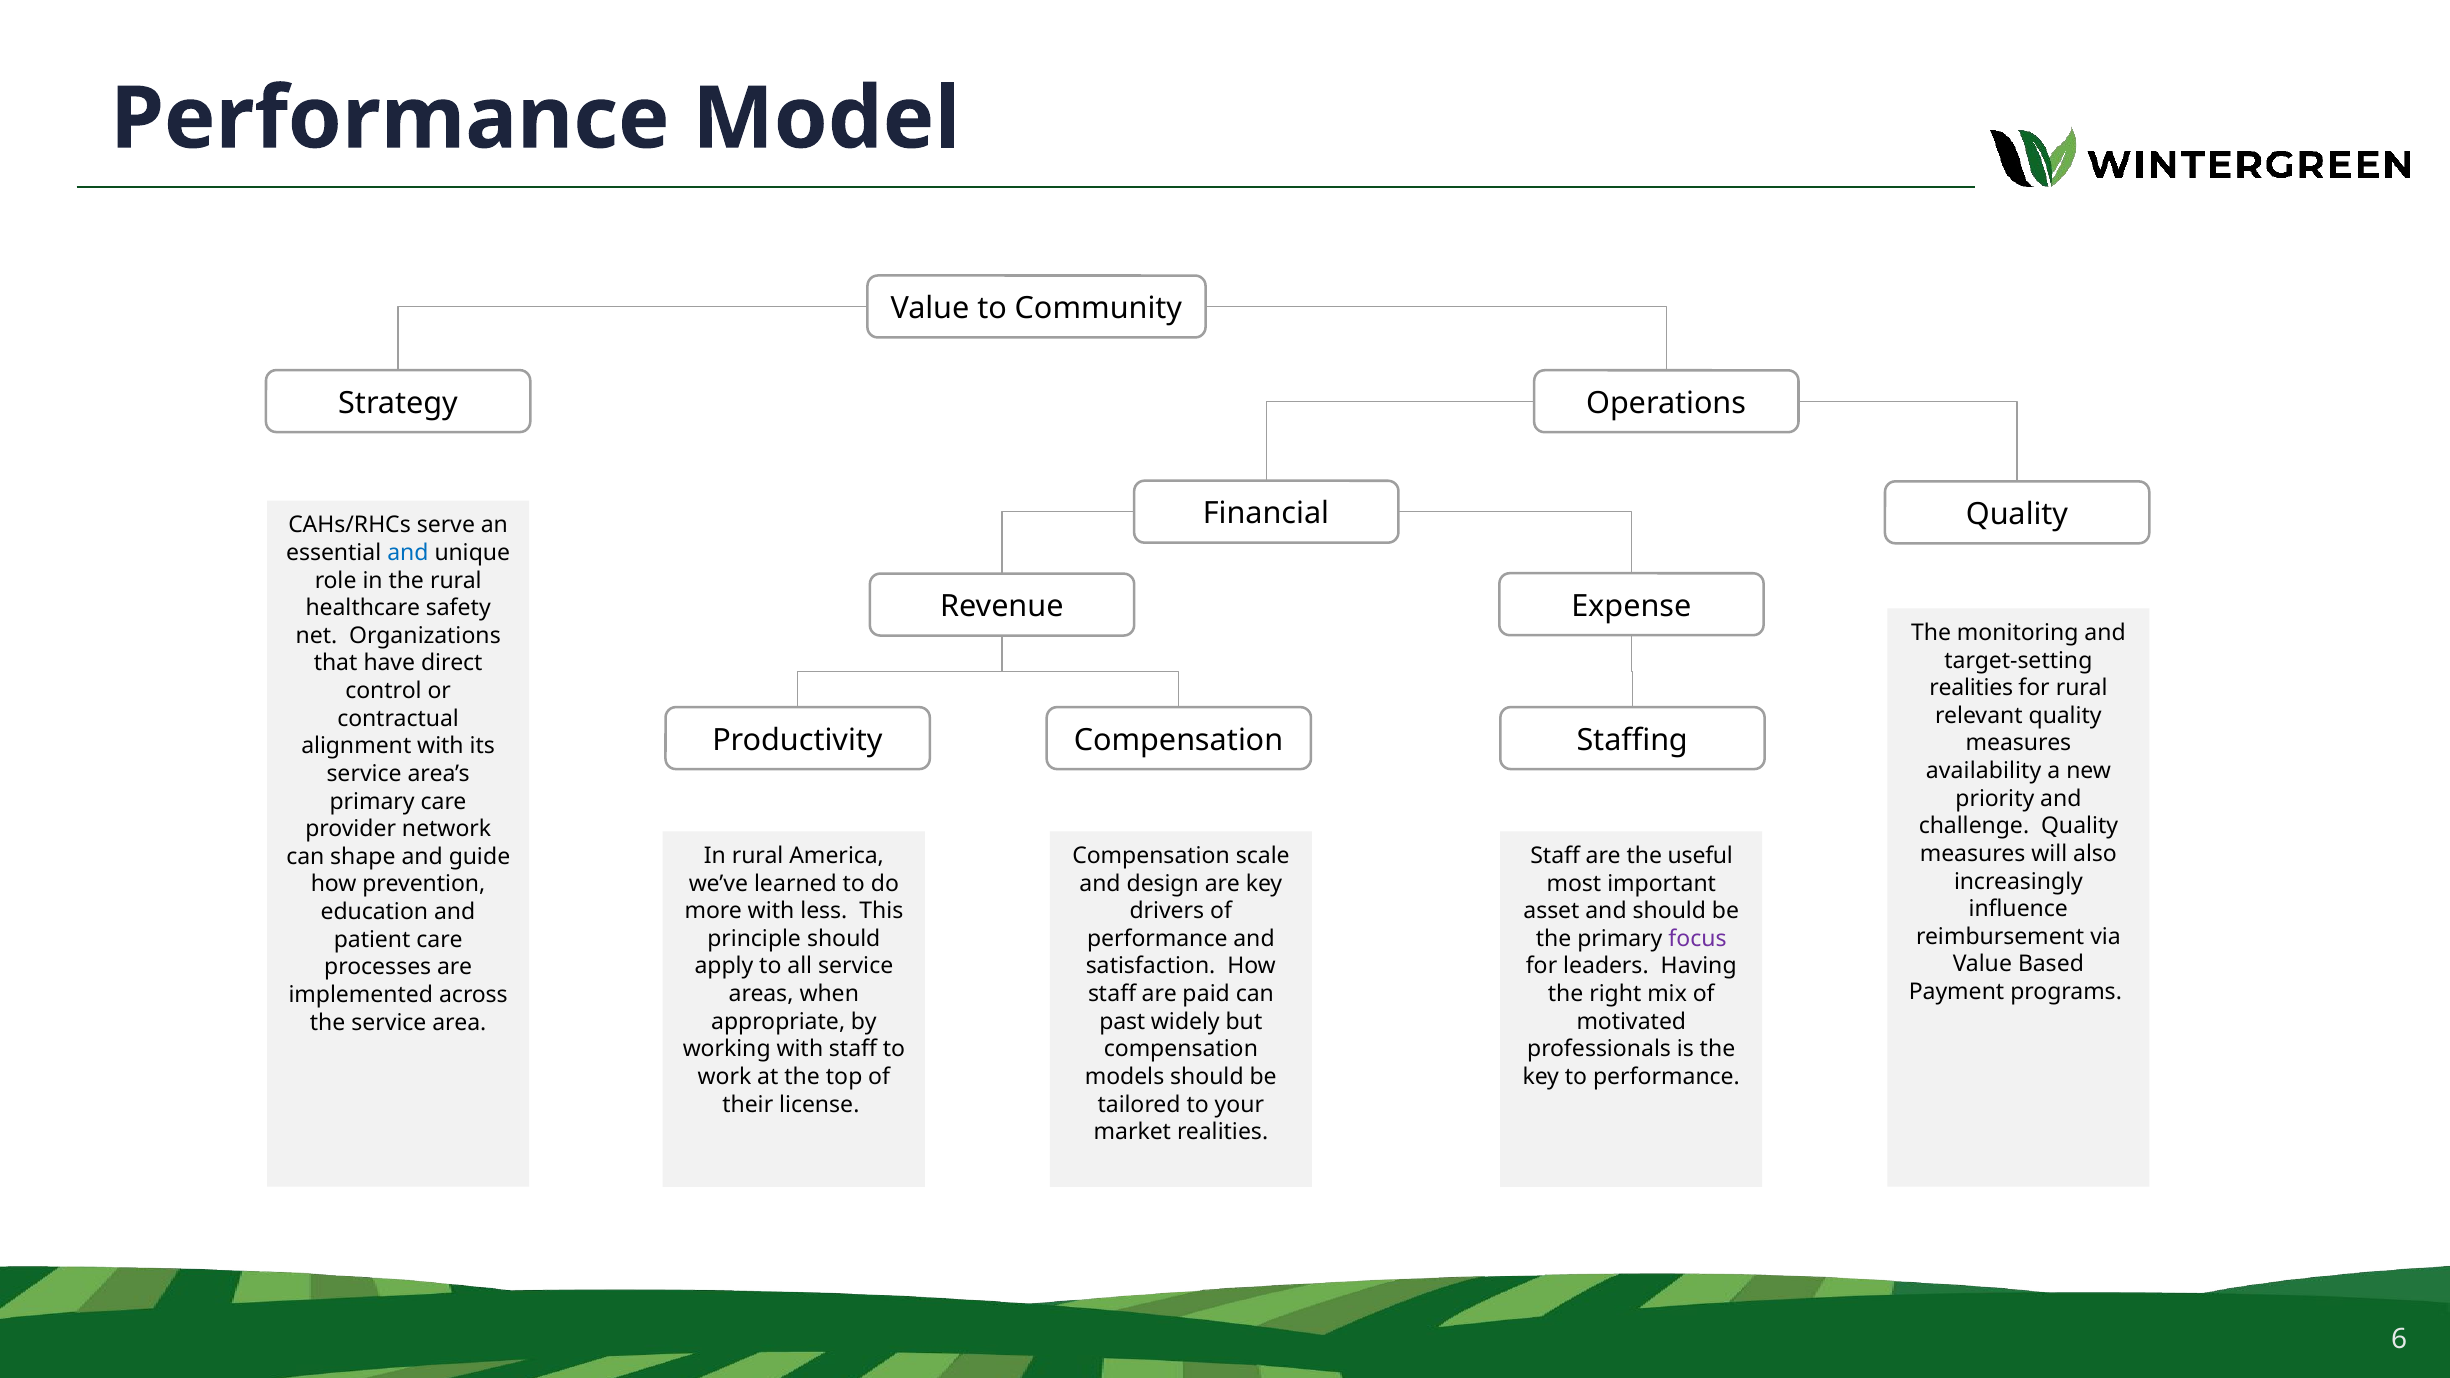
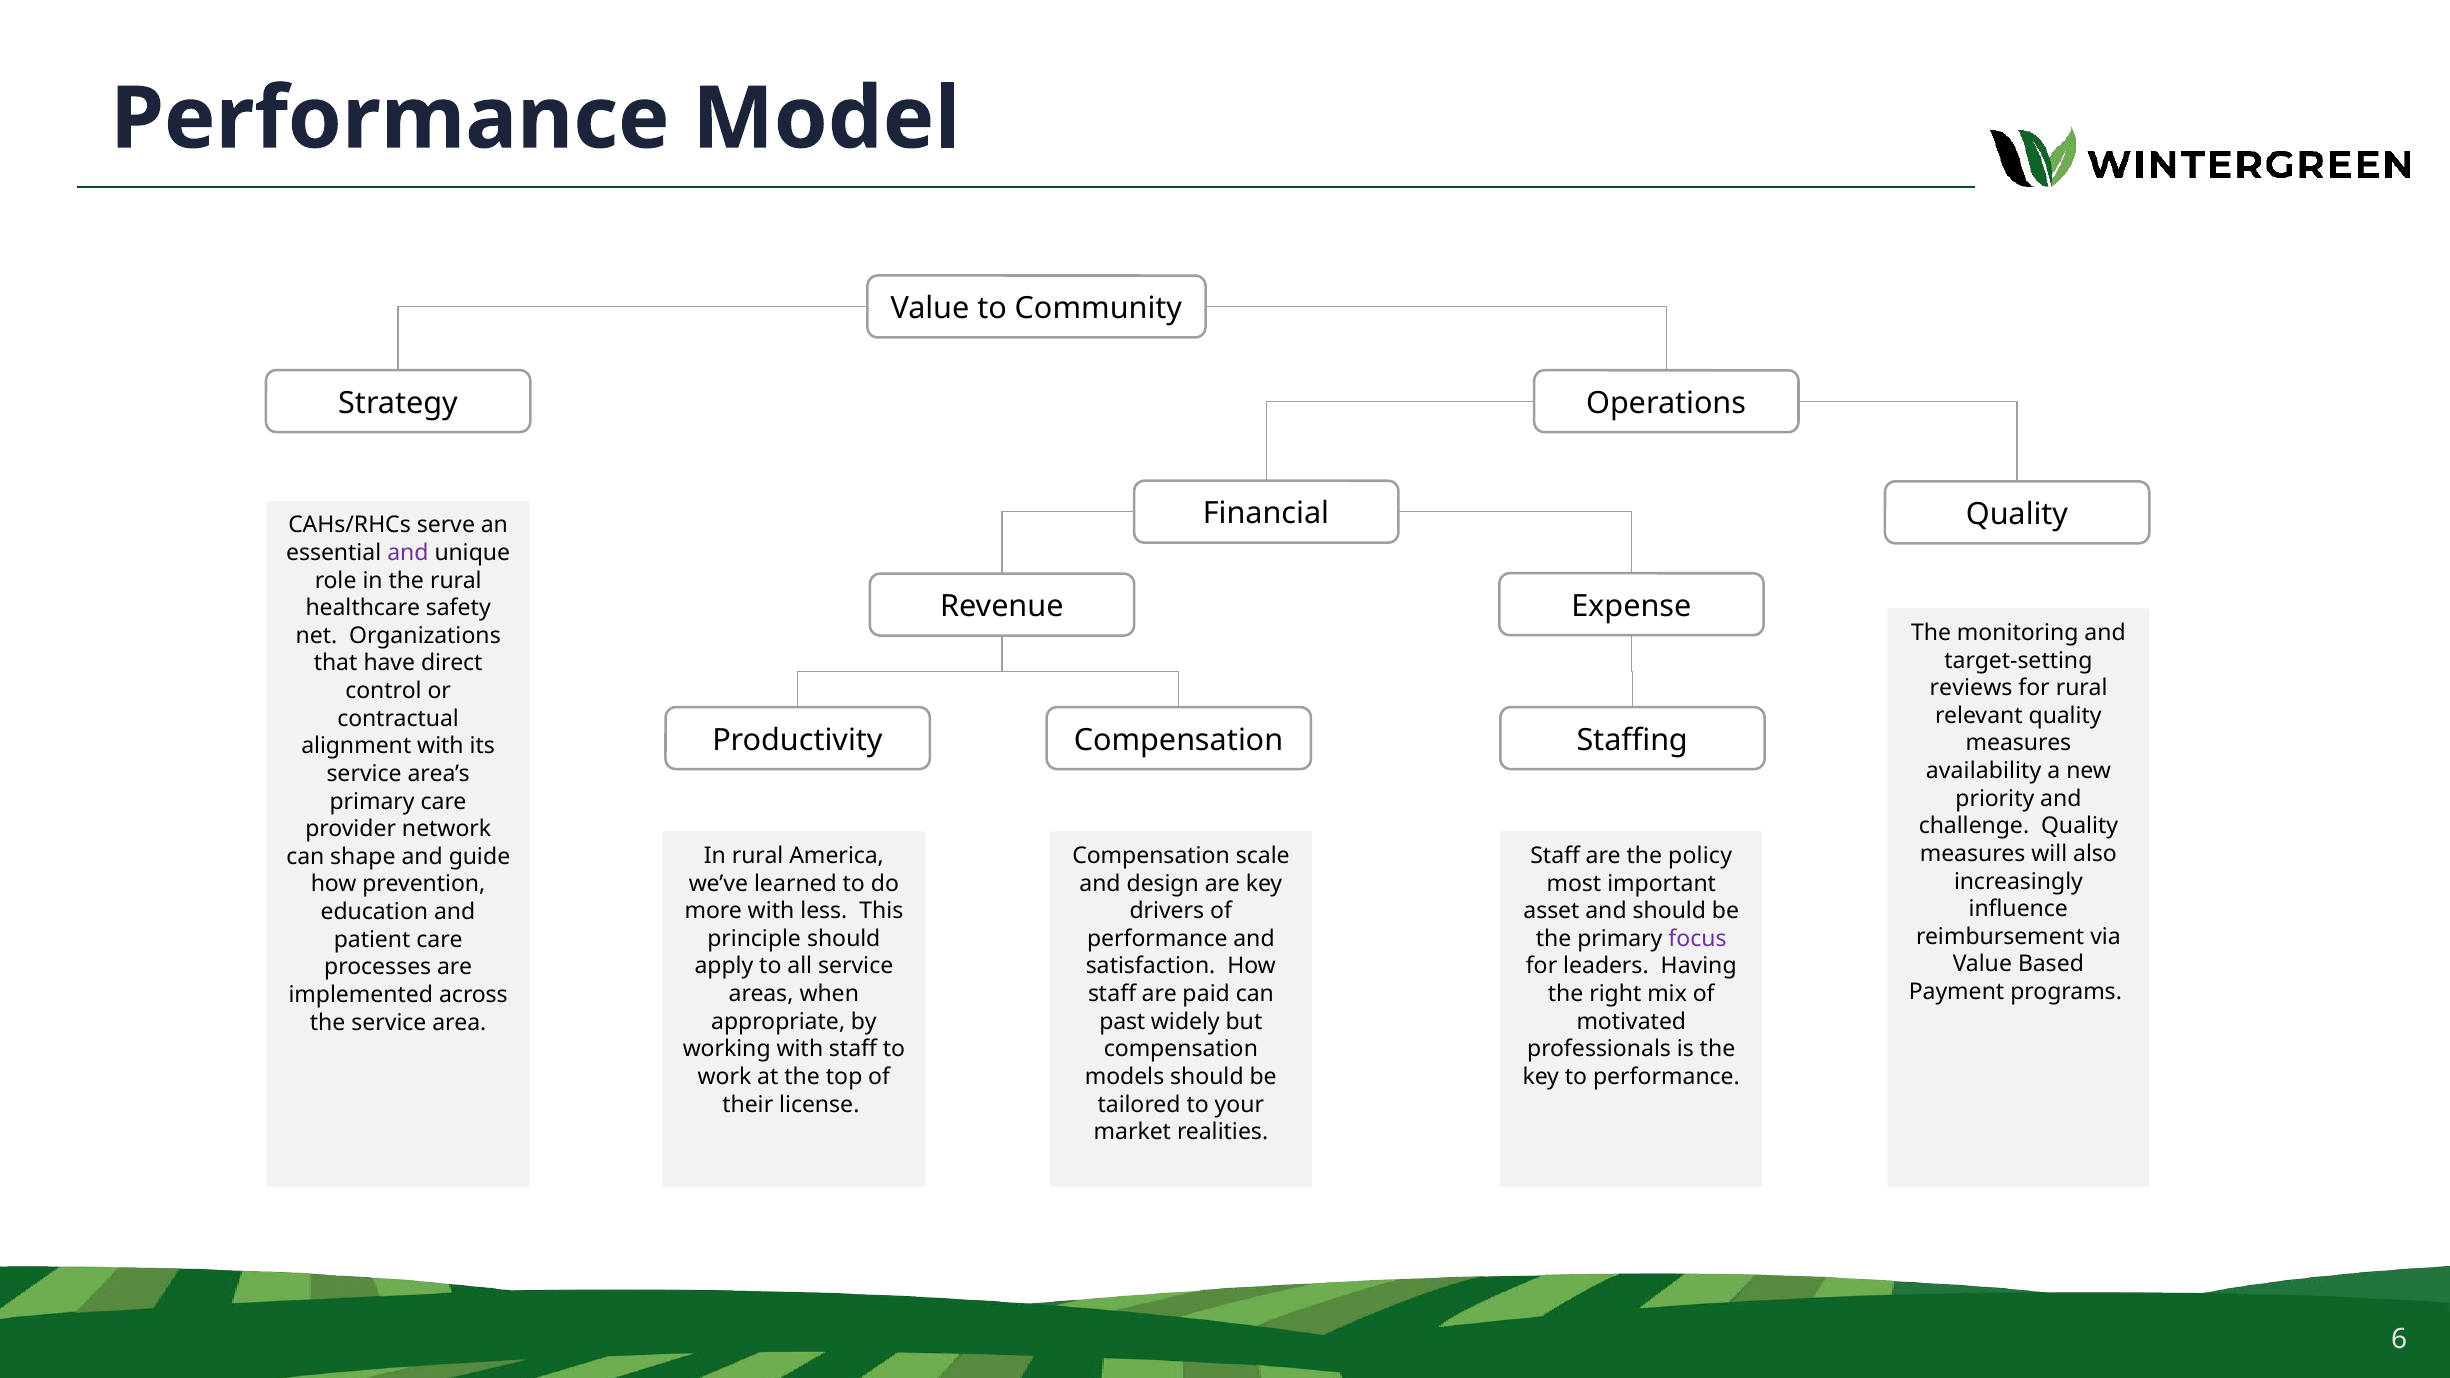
and colour: blue -> purple (408, 553)
realities: realities -> reviews (1971, 688)
useful: useful -> policy (1700, 856)
